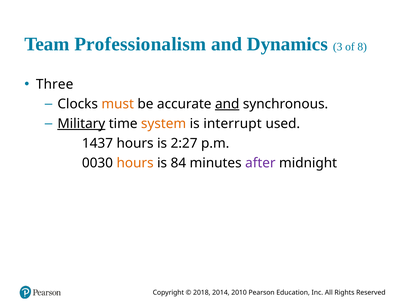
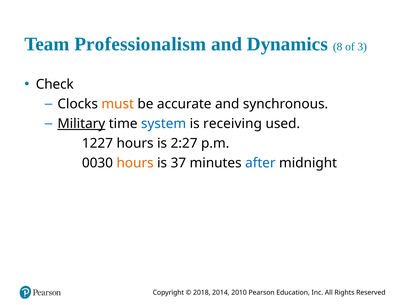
3: 3 -> 8 (338, 47)
8: 8 -> 3 (362, 47)
Three: Three -> Check (55, 84)
and underline: present -> none (227, 104)
system colour: orange -> blue (164, 124)
interrupt: interrupt -> receiving (233, 124)
1437: 1437 -> 1227 (98, 143)
84: 84 -> 37 (178, 163)
after colour: purple -> blue (260, 163)
